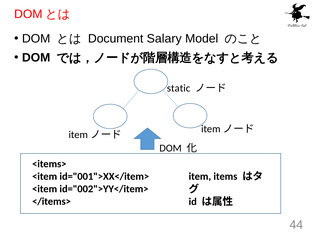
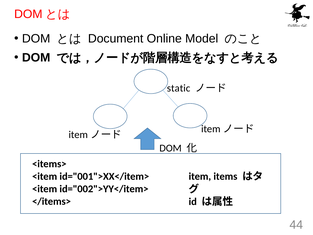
Salary: Salary -> Online (164, 39)
